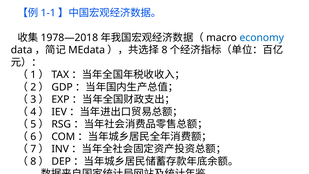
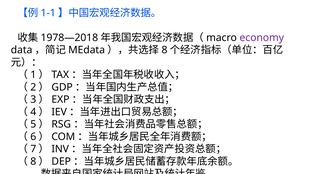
economy colour: blue -> purple (262, 38)
